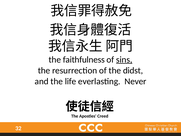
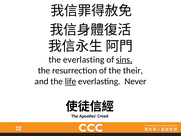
the faithfulness: faithfulness -> everlasting (84, 59)
didst: didst -> their (133, 70)
life underline: none -> present (71, 81)
